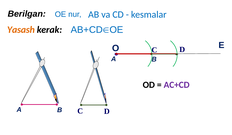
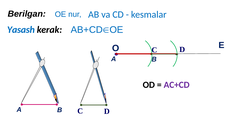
Yasash colour: orange -> blue (21, 30)
